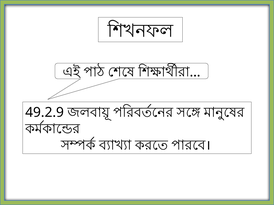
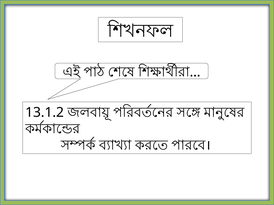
49.2.9: 49.2.9 -> 13.1.2 (45, 113)
